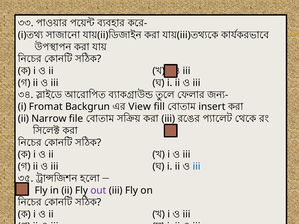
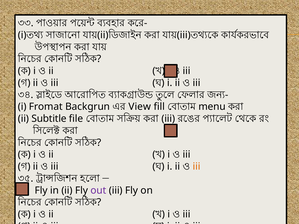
insert: insert -> menu (212, 107)
Narrow: Narrow -> Subtitle (49, 119)
iii colour: blue -> orange (197, 167)
